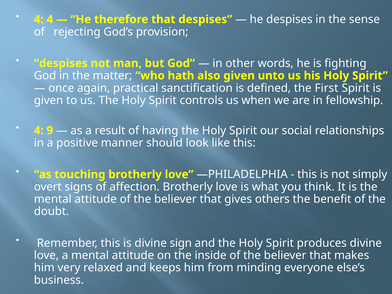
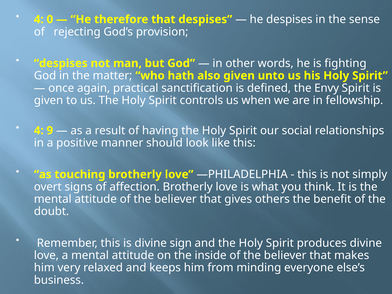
4 4: 4 -> 0 (50, 19)
First: First -> Envy (327, 88)
